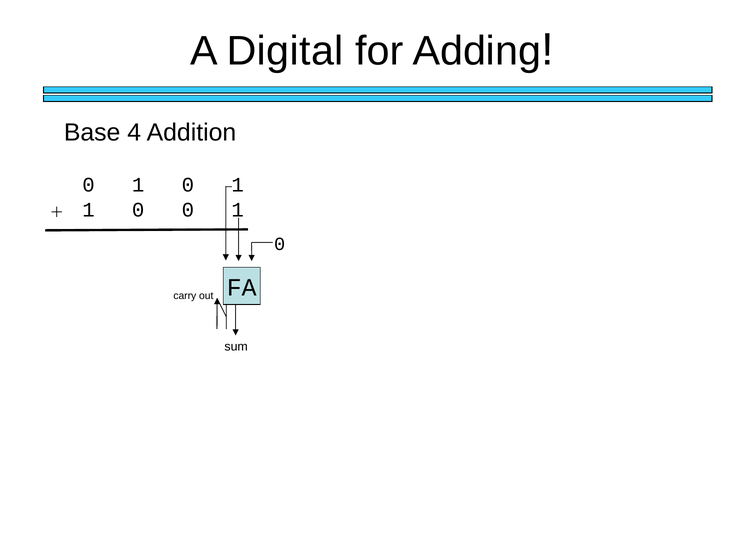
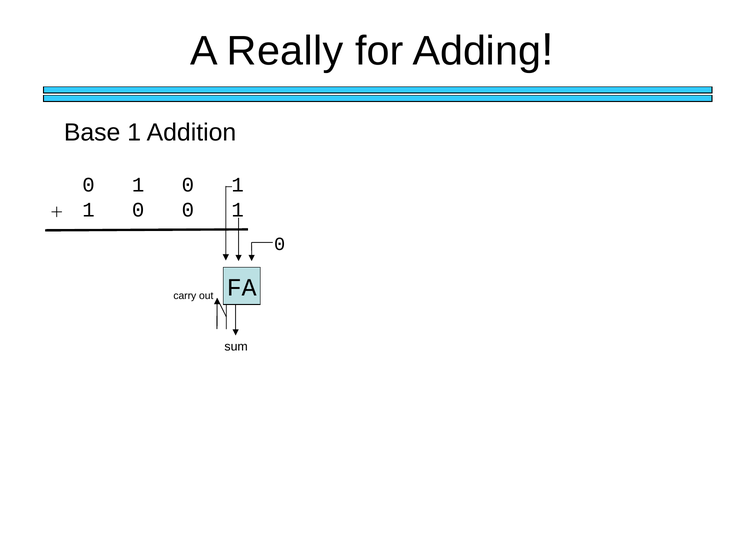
Digital: Digital -> Really (285, 51)
Base 4: 4 -> 1 (134, 133)
